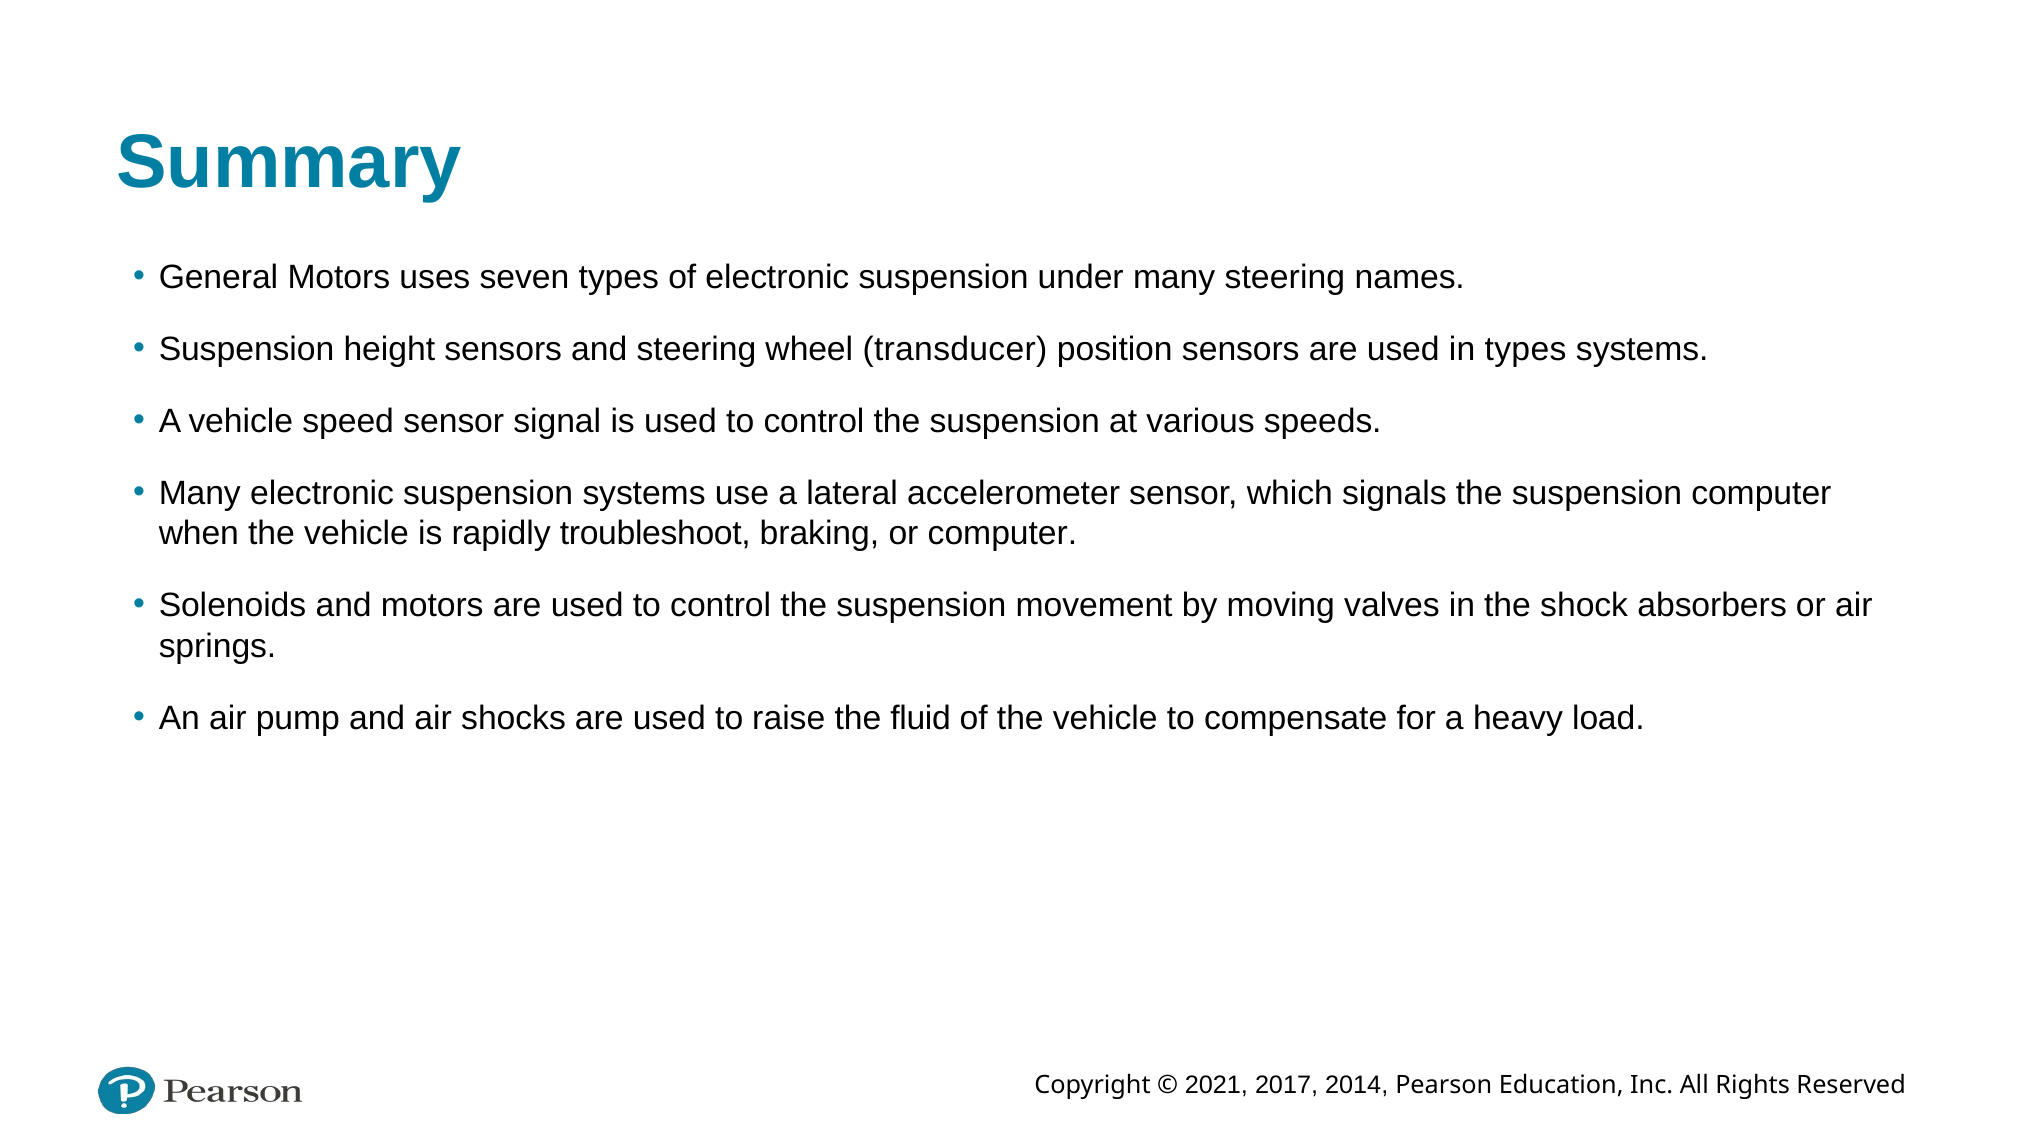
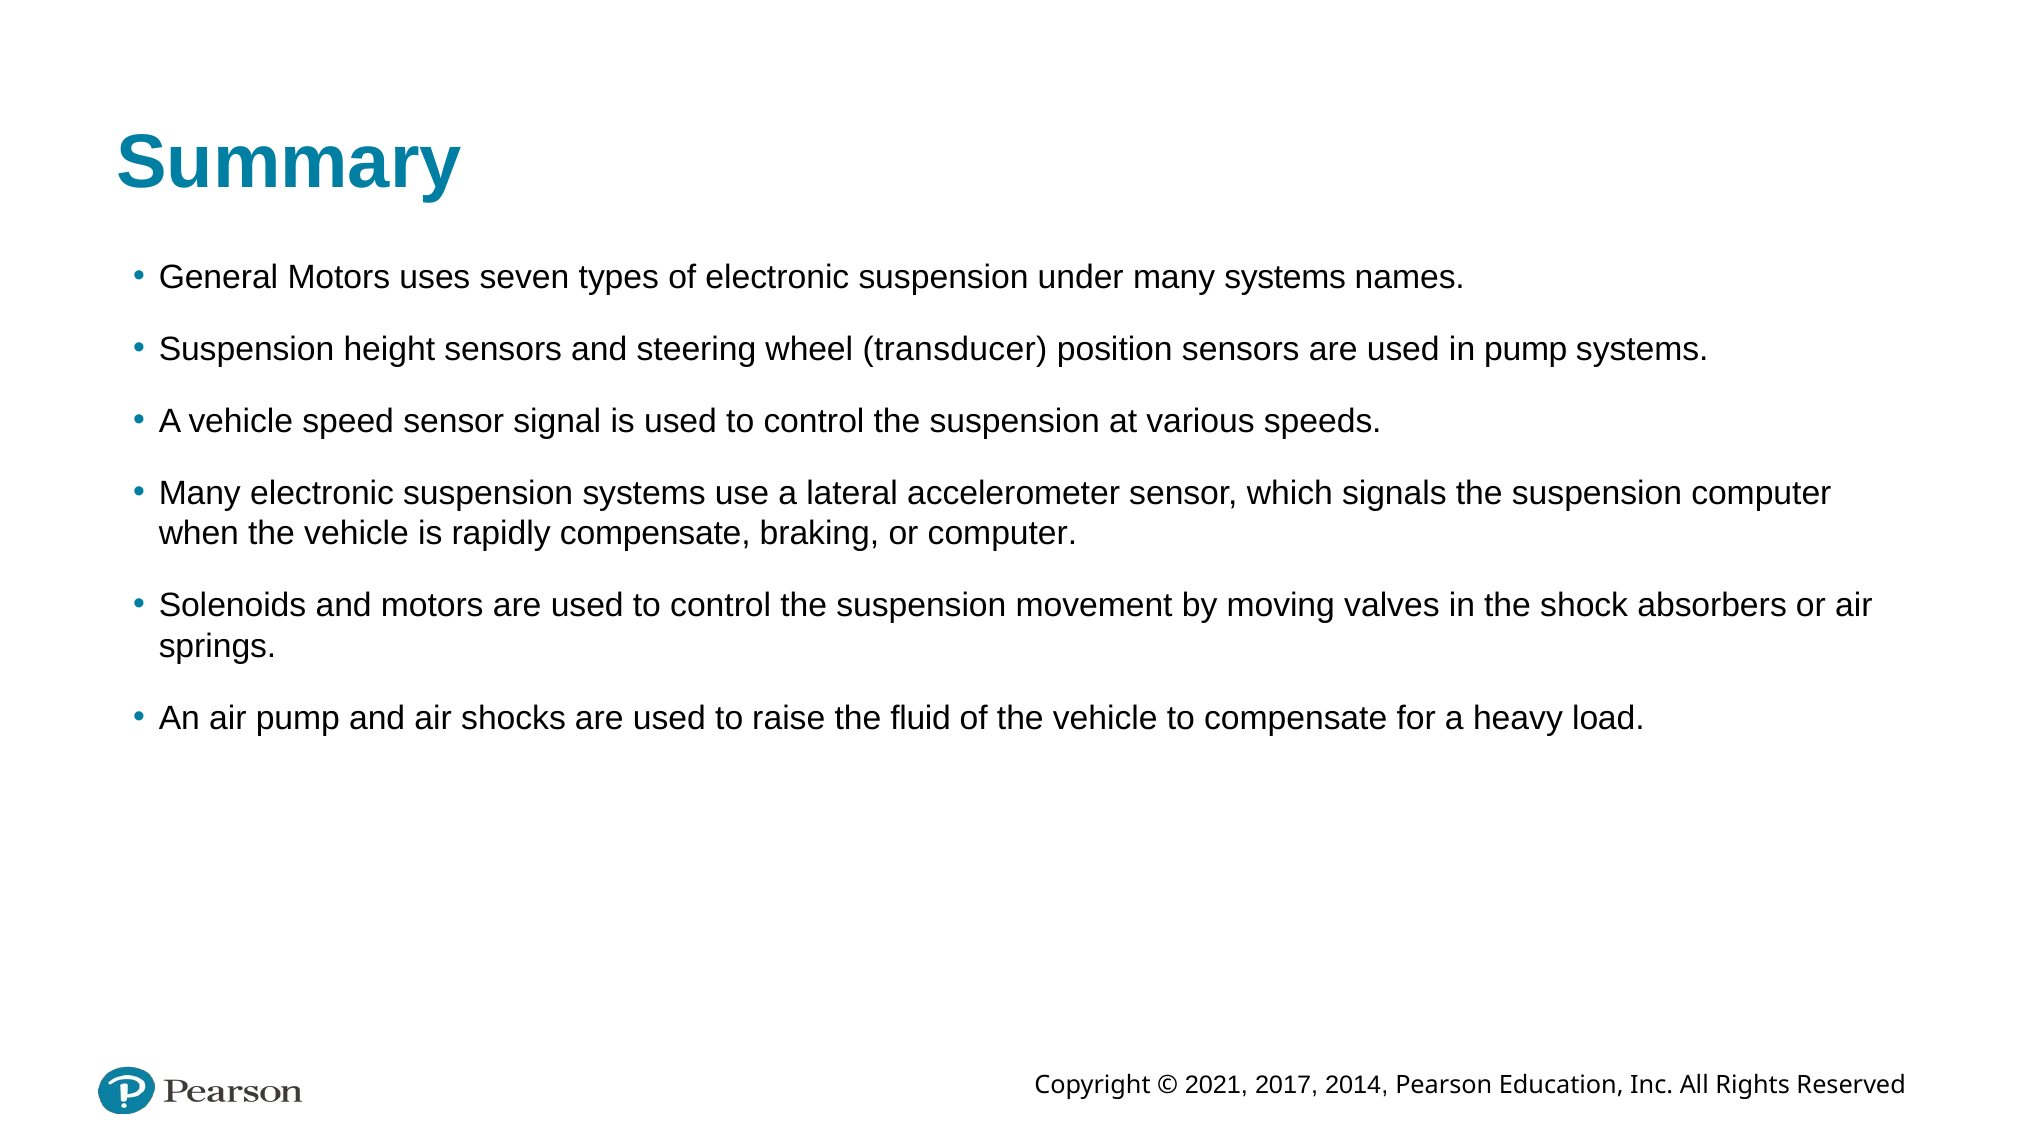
many steering: steering -> systems (1285, 277)
in types: types -> pump (1526, 349)
rapidly troubleshoot: troubleshoot -> compensate (655, 533)
